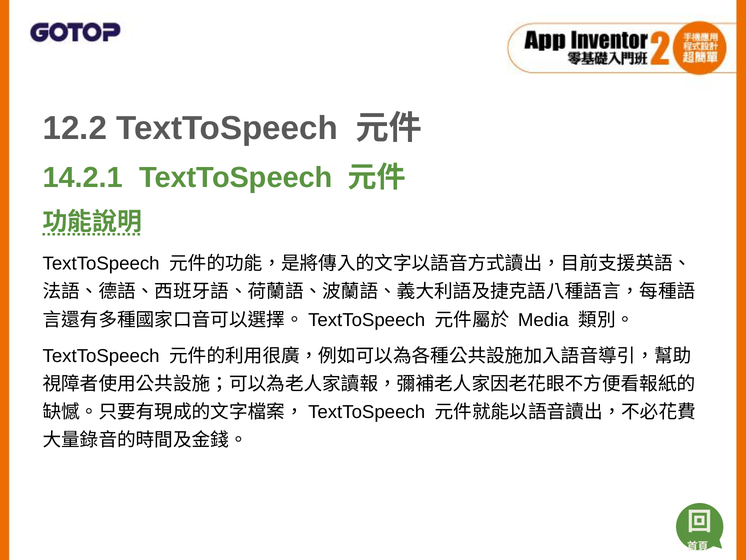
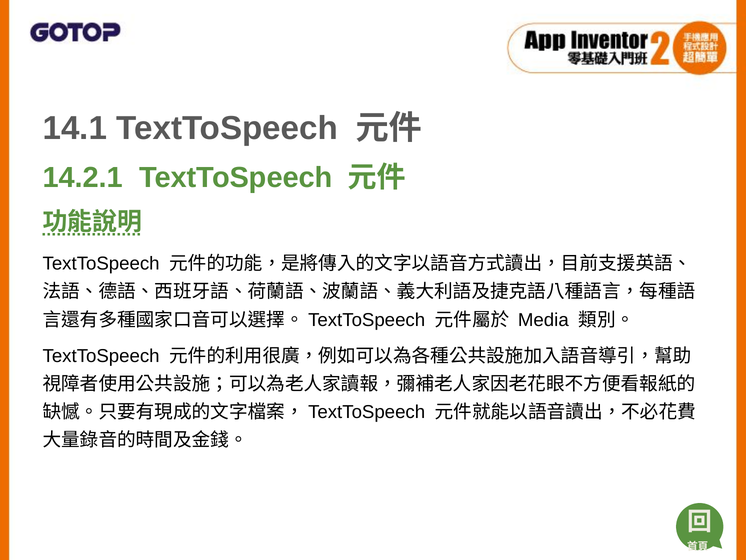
12.2: 12.2 -> 14.1 (75, 128)
